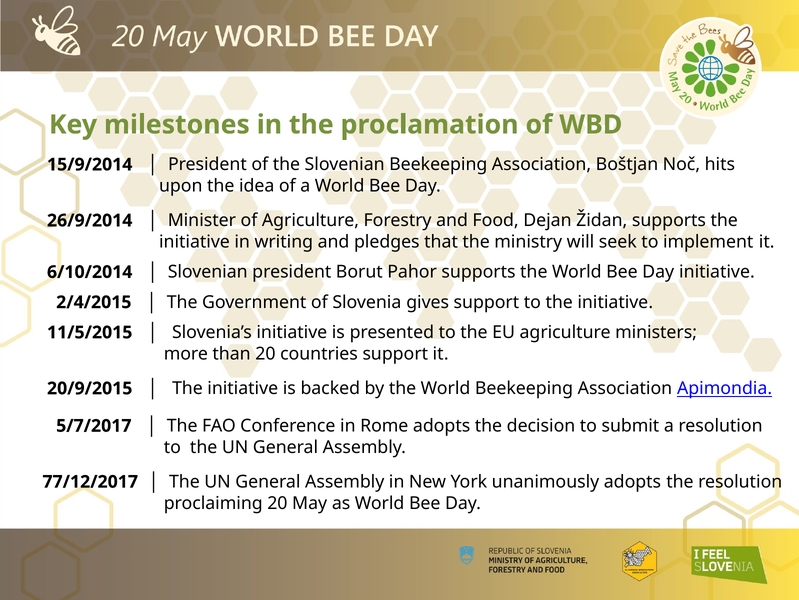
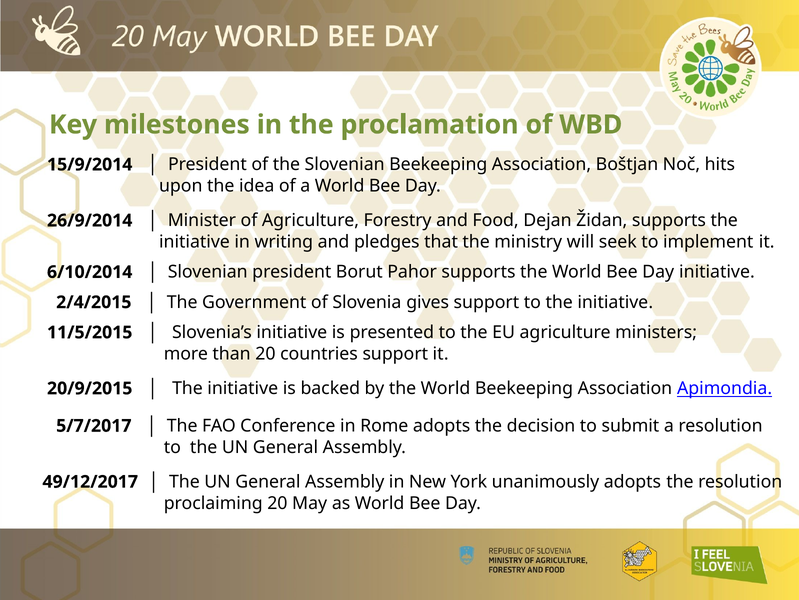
77/12/2017: 77/12/2017 -> 49/12/2017 (90, 481)
